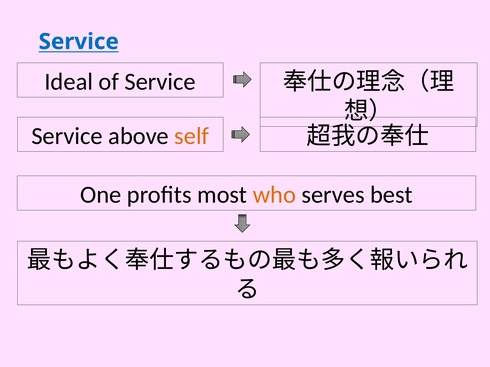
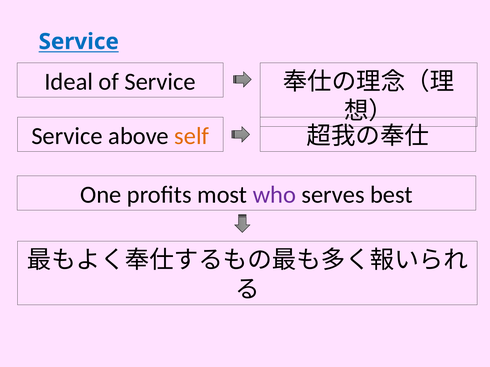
who colour: orange -> purple (274, 195)
